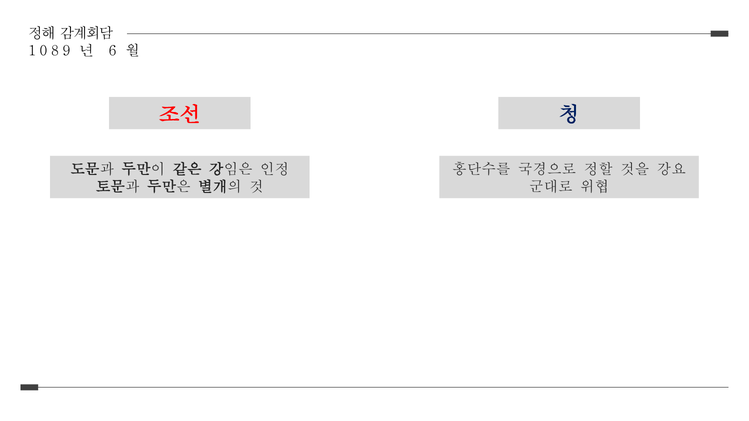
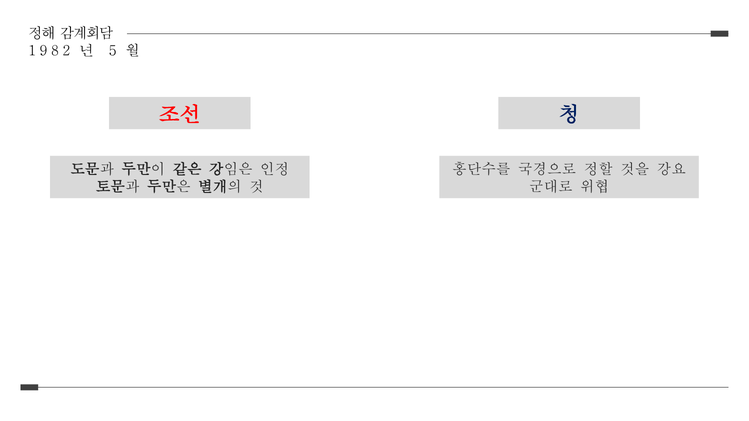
0: 0 -> 9 (43, 51)
9: 9 -> 2 (66, 51)
6: 6 -> 5 (113, 51)
